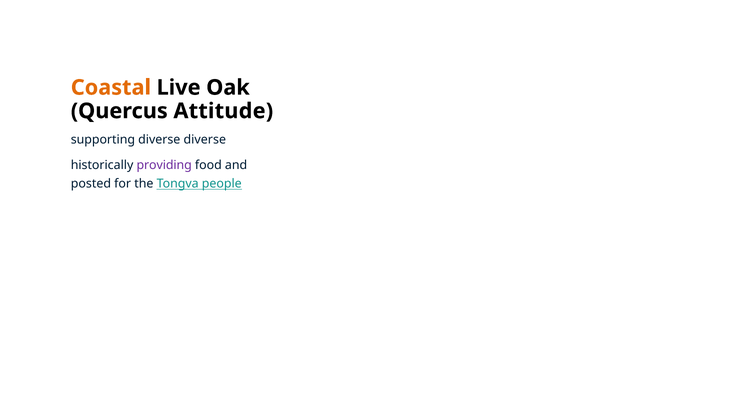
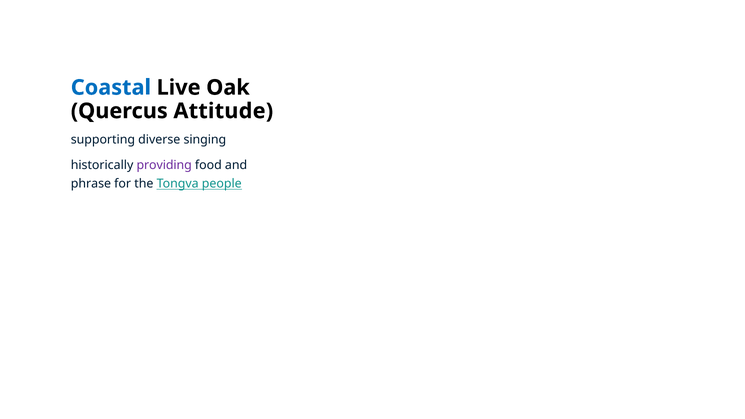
Coastal colour: orange -> blue (111, 88)
diverse diverse: diverse -> singing (205, 140)
posted: posted -> phrase (91, 184)
